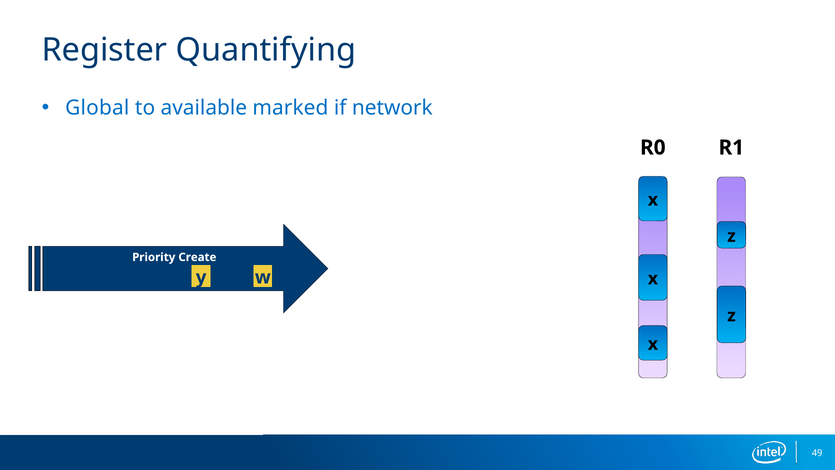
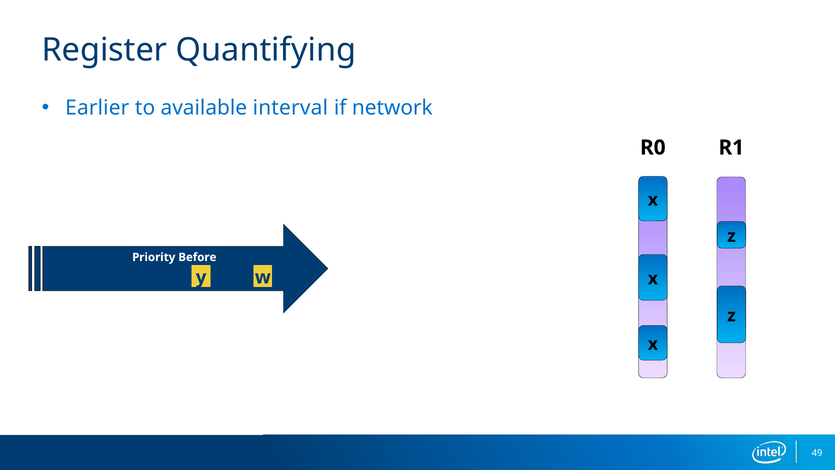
Global: Global -> Earlier (97, 108)
marked: marked -> interval (290, 108)
Create: Create -> Before (197, 257)
